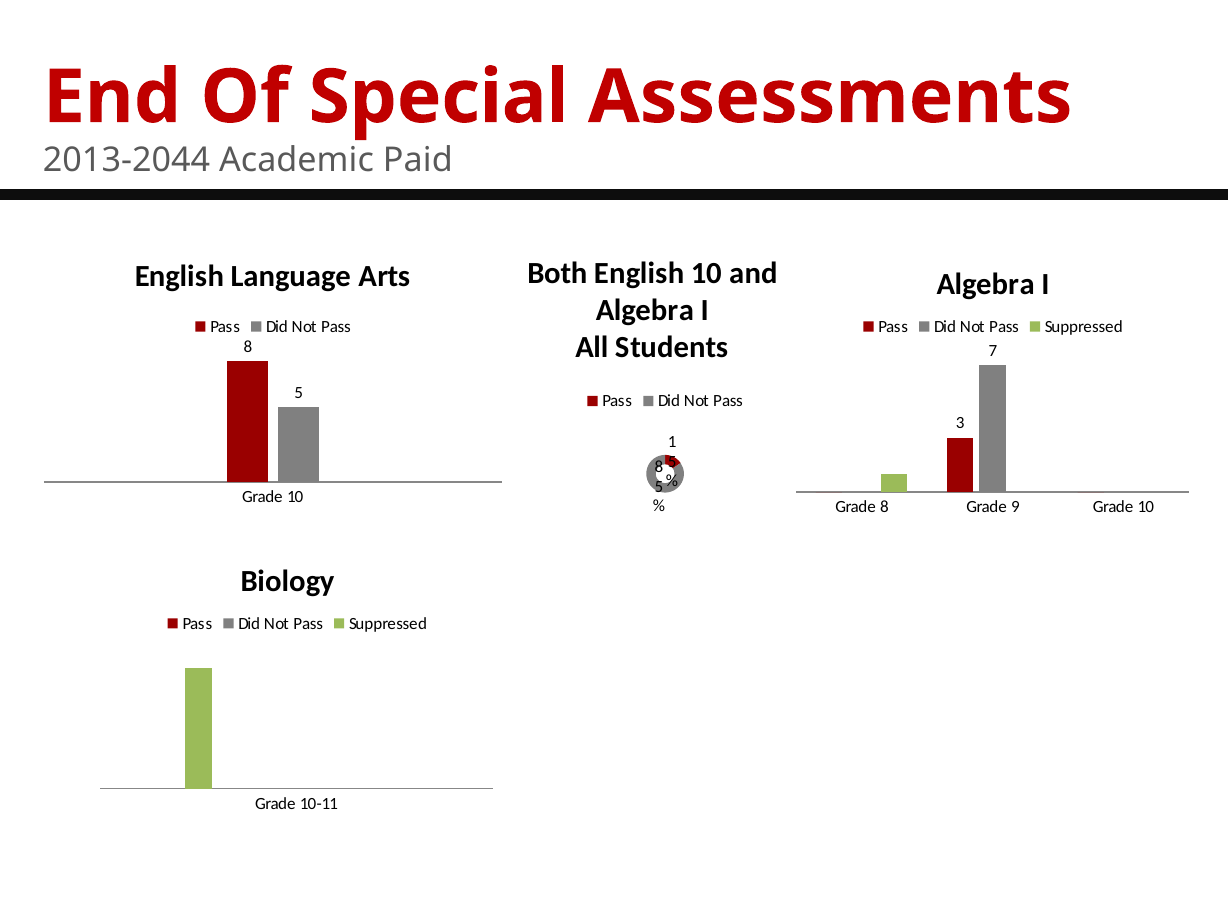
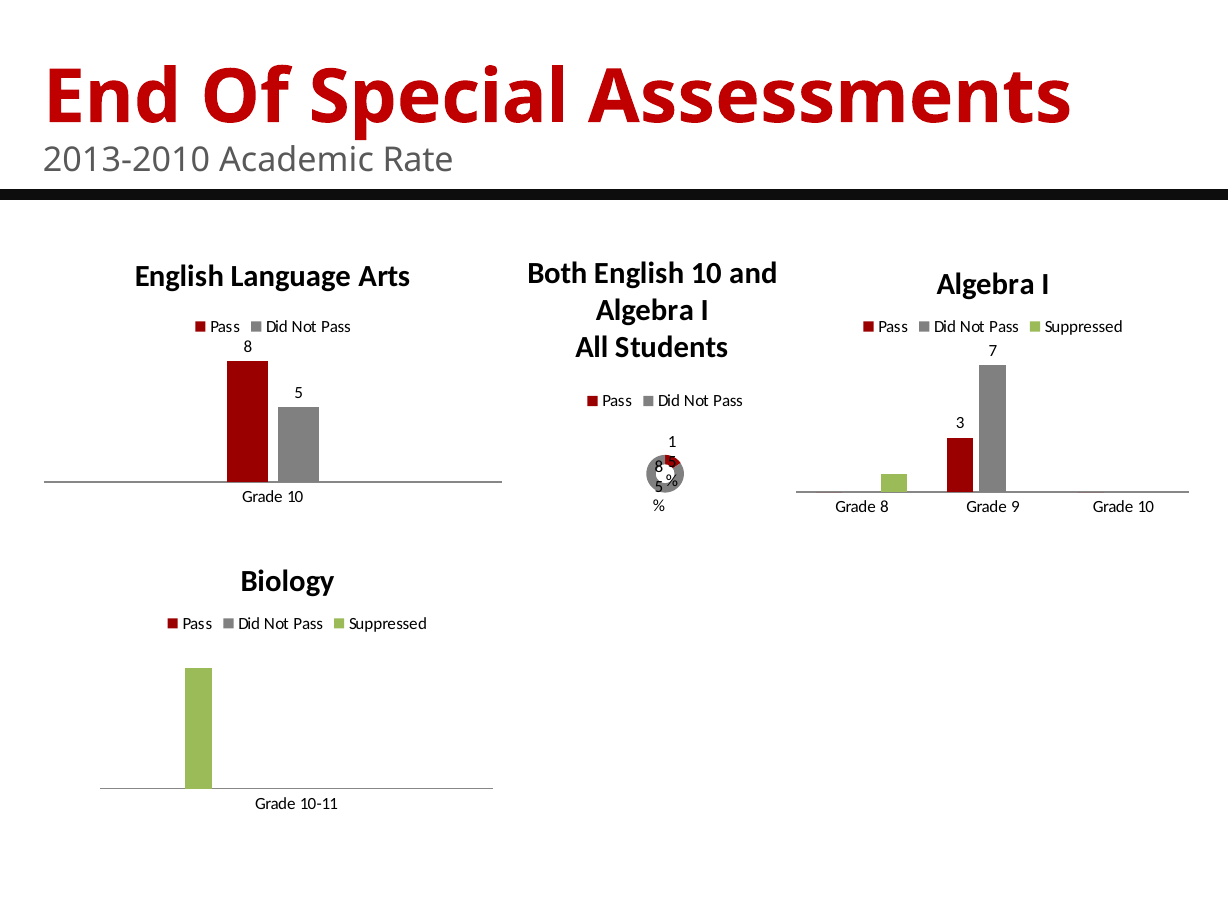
2013-2044: 2013-2044 -> 2013-2010 (127, 160)
Paid: Paid -> Rate (418, 160)
